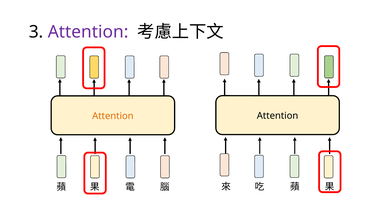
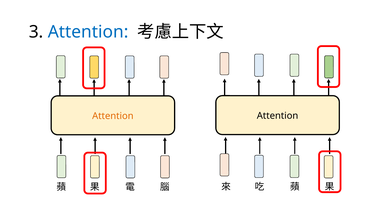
Attention colour: purple -> blue (88, 32)
